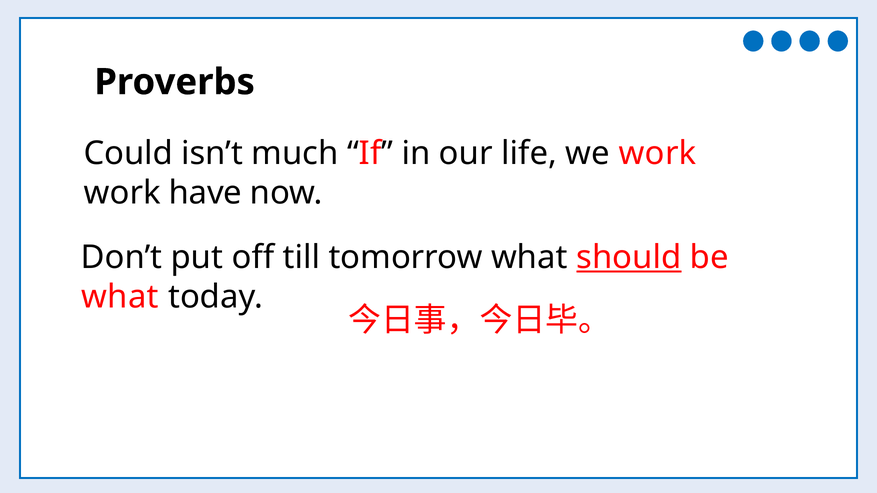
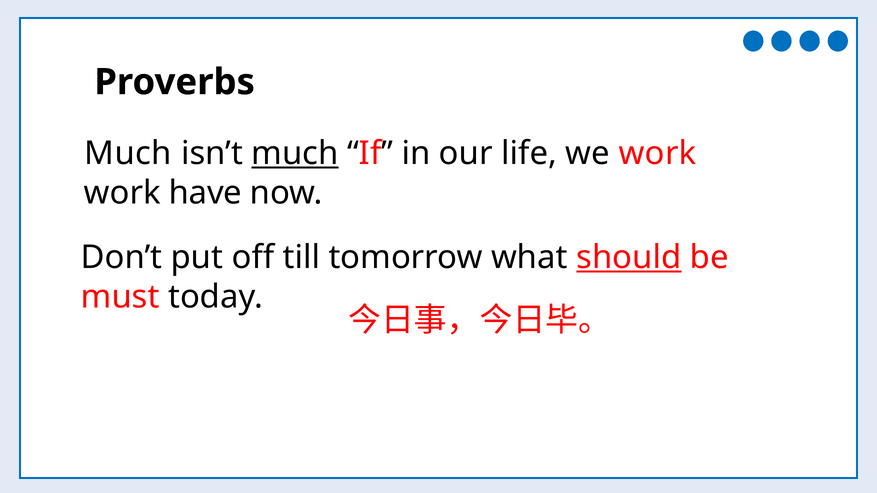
Could: Could -> Much (128, 153)
much underline: none -> present (295, 153)
what: what -> must (120, 297)
